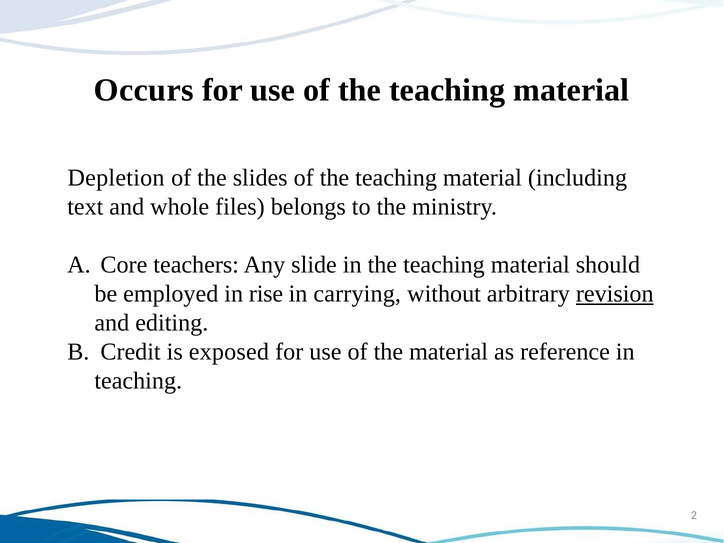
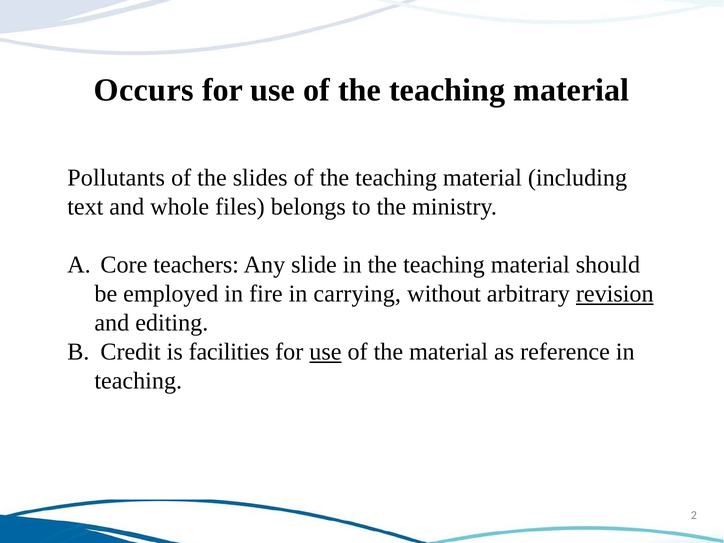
Depletion: Depletion -> Pollutants (116, 178)
rise: rise -> fire (266, 294)
exposed: exposed -> facilities (229, 352)
use underline: none -> present (325, 352)
